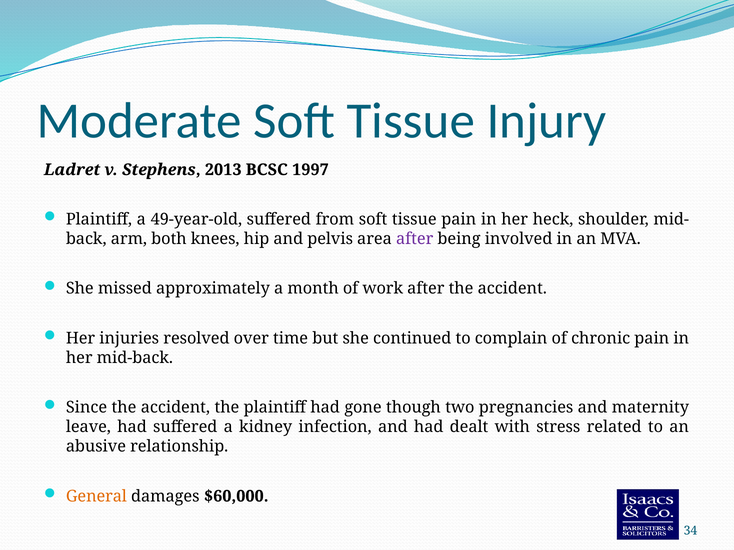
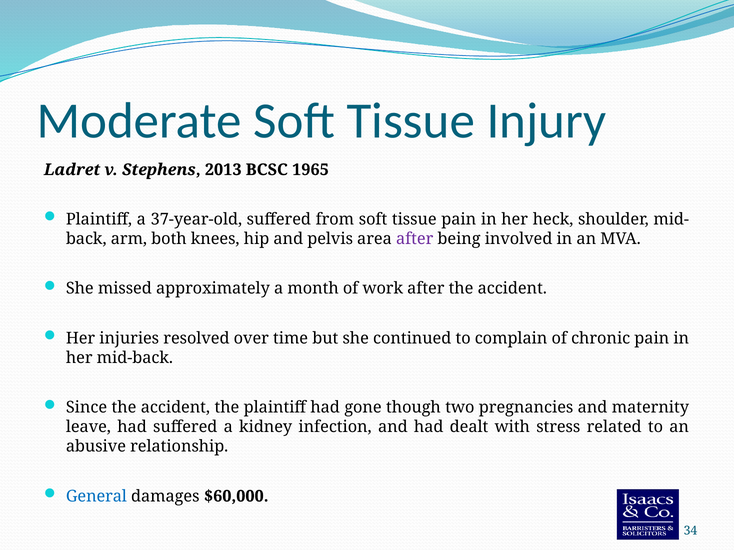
1997: 1997 -> 1965 (310, 170)
49-year-old: 49-year-old -> 37-year-old (196, 220)
General colour: orange -> blue (96, 497)
